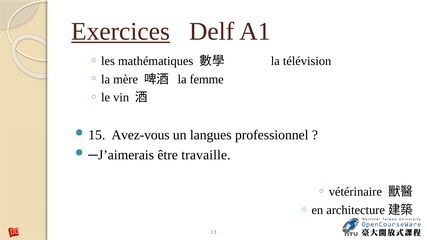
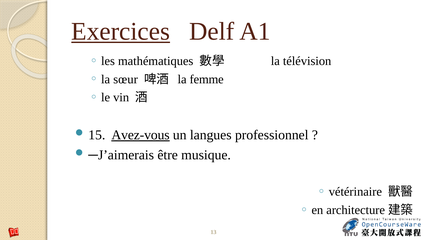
mère: mère -> sœur (126, 79)
Avez-vous underline: none -> present (141, 135)
travaille: travaille -> musique (206, 155)
